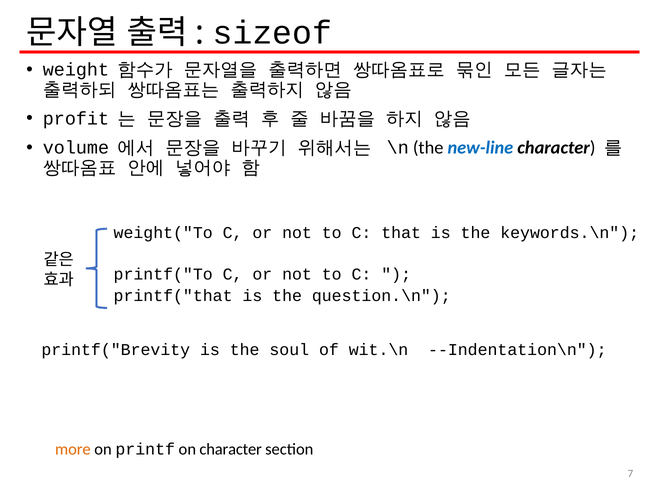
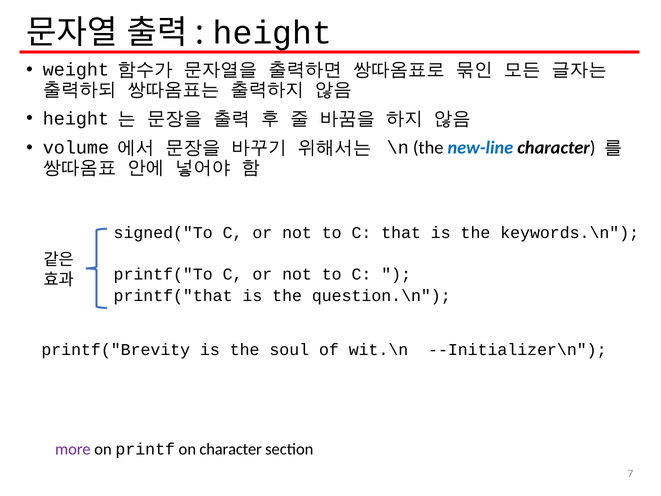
sizeof: sizeof -> height (272, 33)
profit: profit -> height (76, 119)
weight("To: weight("To -> signed("To (163, 233)
--Indentation\n: --Indentation\n -> --Initializer\n (517, 349)
more colour: orange -> purple (73, 449)
